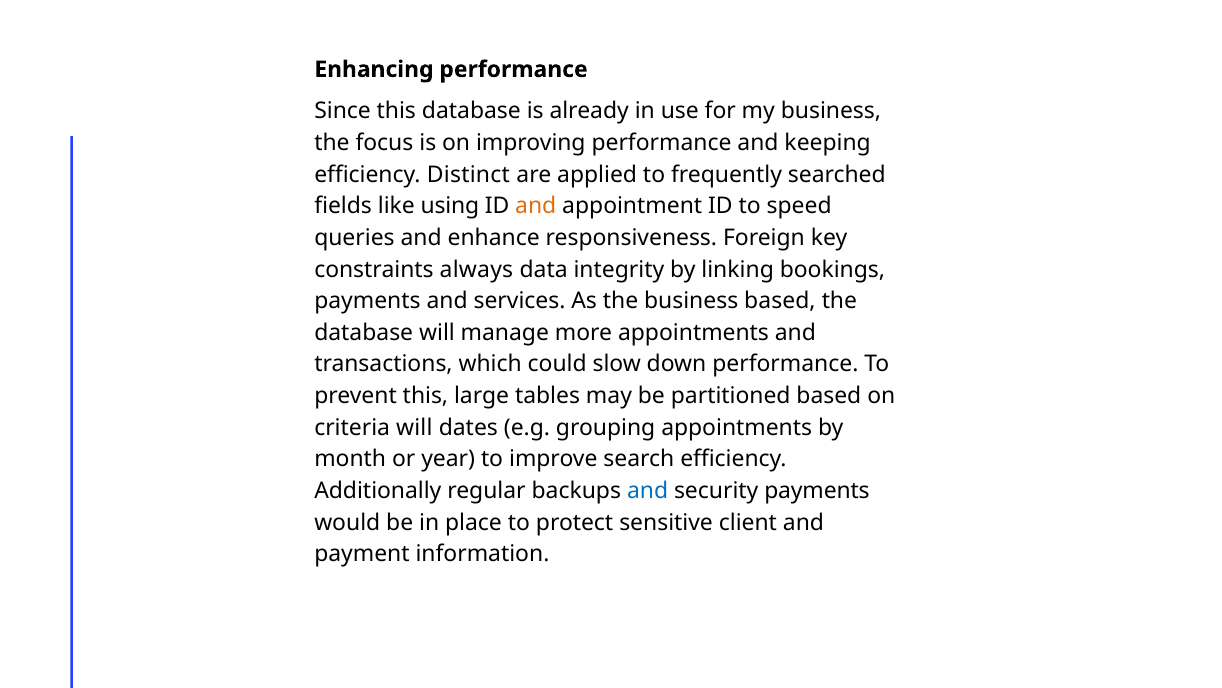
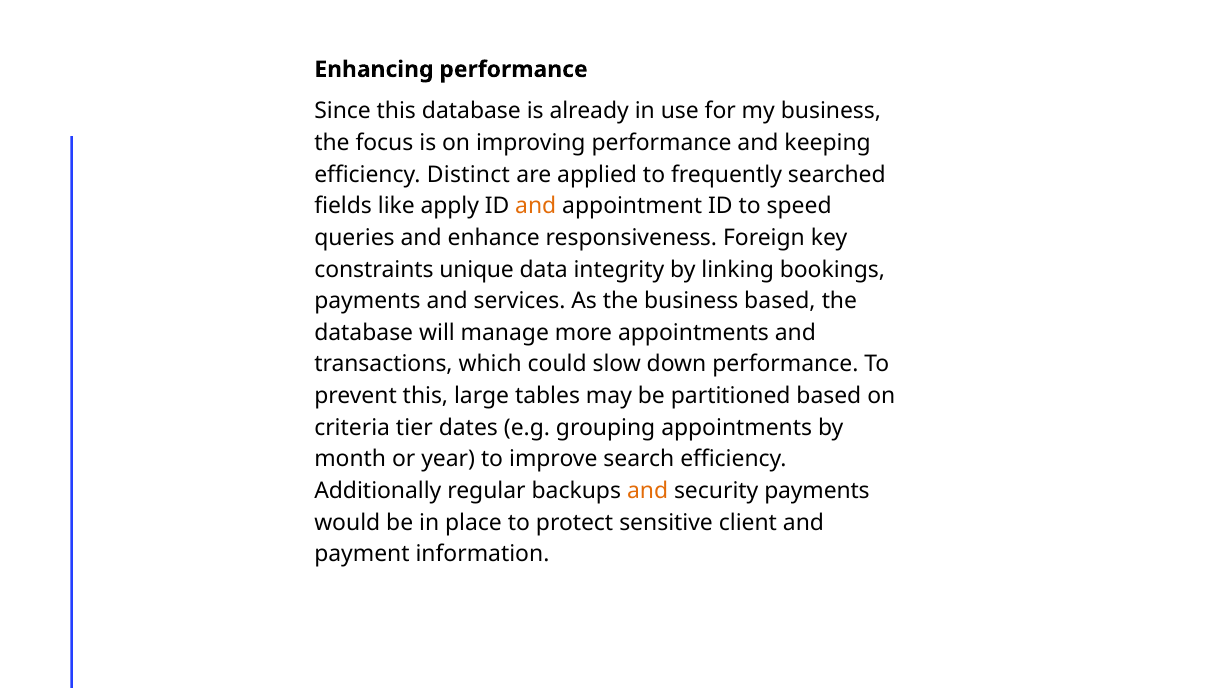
using: using -> apply (450, 206)
always: always -> unique (477, 269)
criteria will: will -> tier (414, 427)
and colour: blue -> orange (648, 490)
